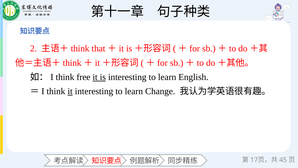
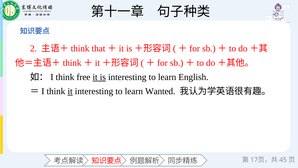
Change: Change -> Wanted (160, 91)
